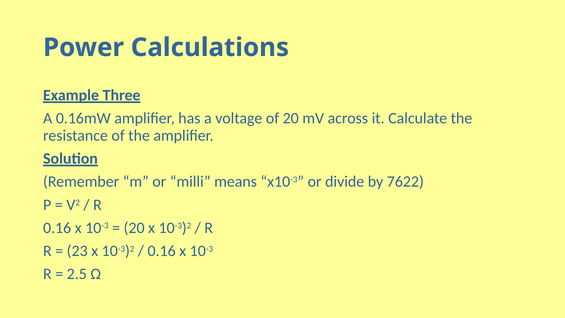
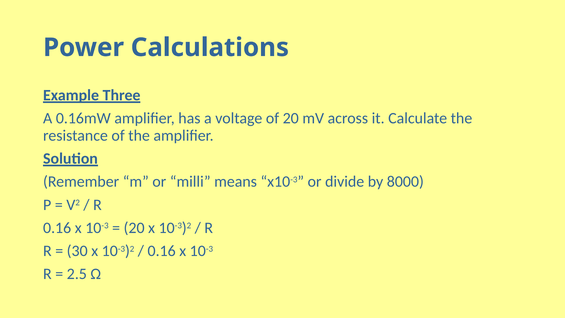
7622: 7622 -> 8000 (405, 182)
23: 23 -> 30 (77, 251)
